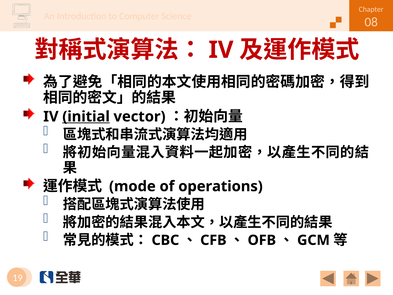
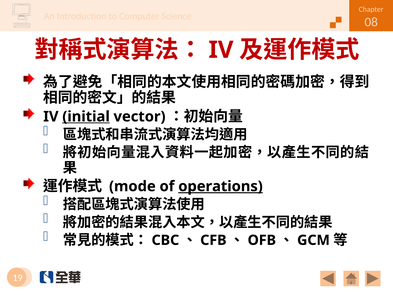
operations underline: none -> present (221, 186)
